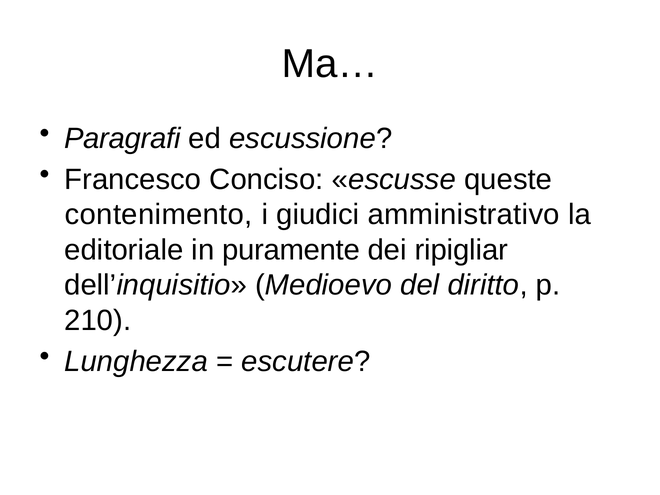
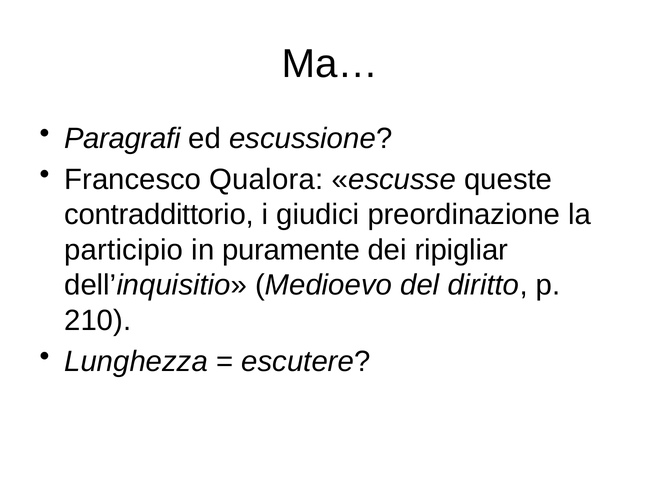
Conciso: Conciso -> Qualora (266, 180)
contenimento: contenimento -> contraddittorio (159, 215)
amministrativo: amministrativo -> preordinazione (464, 215)
editoriale: editoriale -> participio (124, 250)
